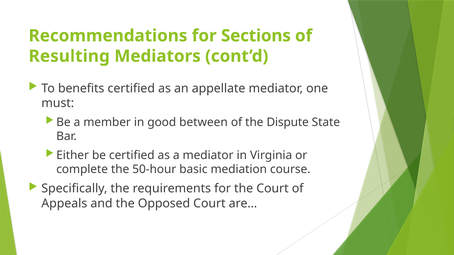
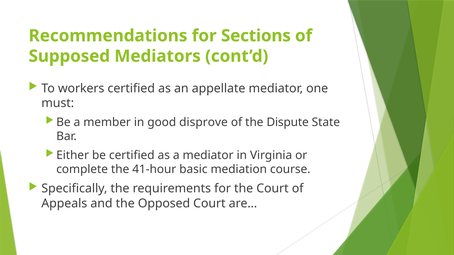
Resulting: Resulting -> Supposed (69, 56)
benefits: benefits -> workers (81, 88)
between: between -> disprove (203, 122)
50‐hour: 50‐hour -> 41‐hour (154, 170)
